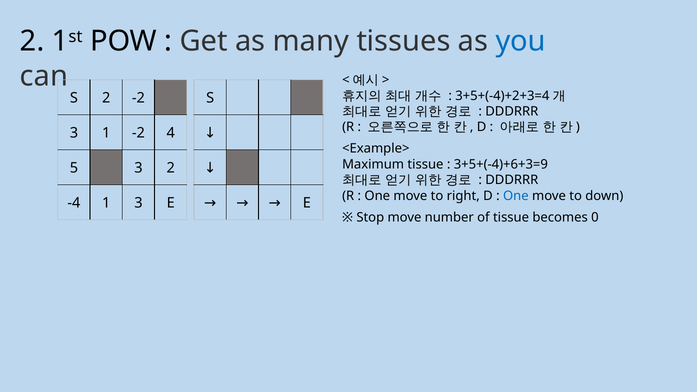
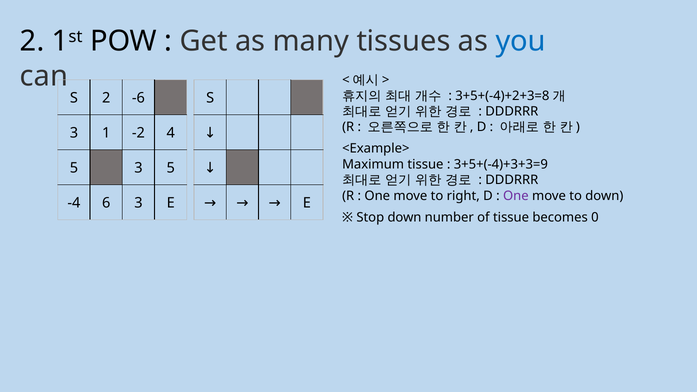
3+5+(-4)+2+3=4: 3+5+(-4)+2+3=4 -> 3+5+(-4)+2+3=8 (502, 96)
2 -2: -2 -> -6 (138, 98)
3+5+(-4)+6+3=9: 3+5+(-4)+6+3=9 -> 3+5+(-4)+3+3=9 (501, 164)
3 2: 2 -> 5 (171, 168)
One colour: blue -> purple (516, 196)
-4 1: 1 -> 6 (106, 203)
Stop move: move -> down (404, 217)
